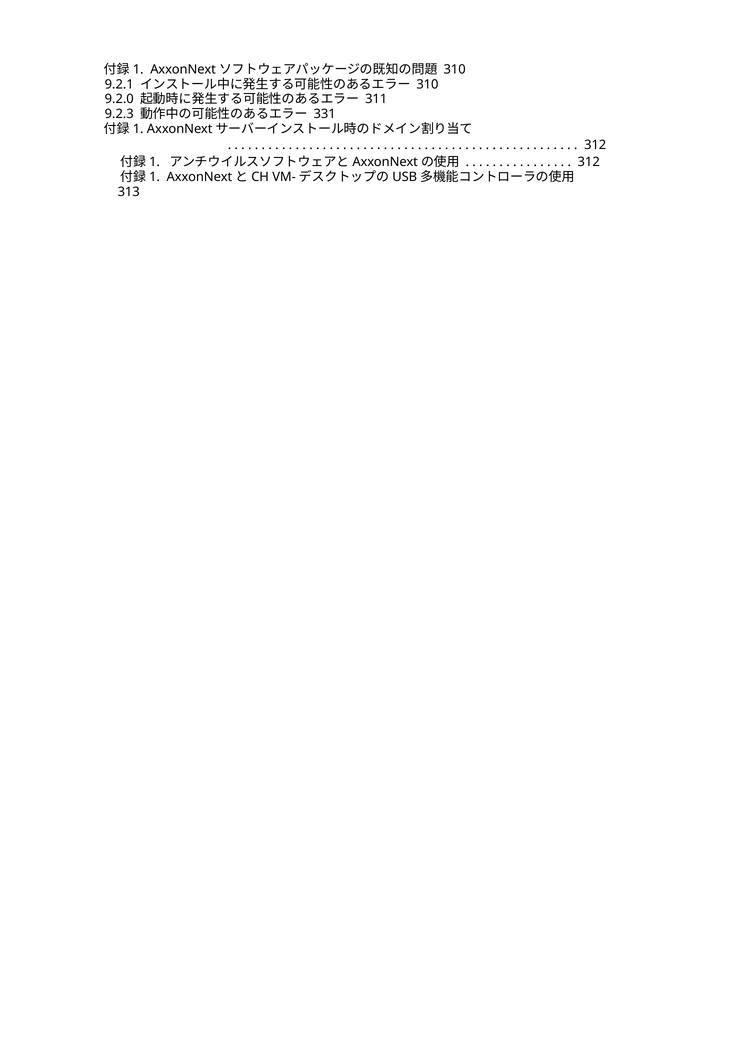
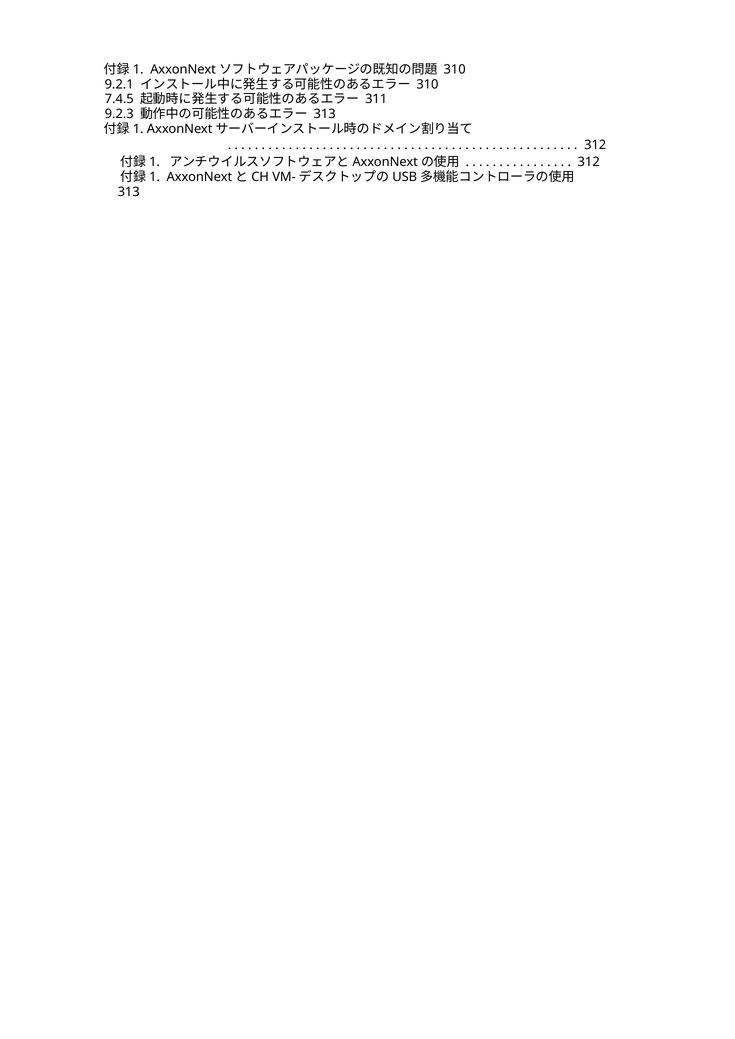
9.2.0: 9.2.0 -> 7.4.5 (119, 99)
331: 331 -> 313 (325, 114)
